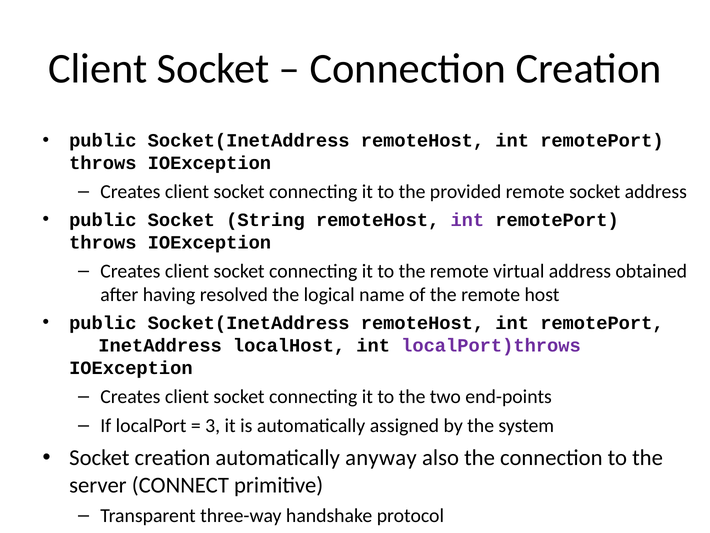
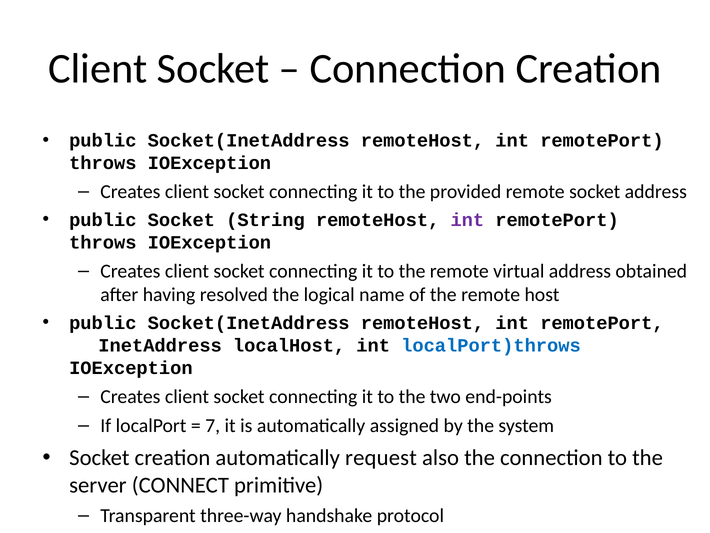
localPort)throws colour: purple -> blue (491, 345)
3: 3 -> 7 (213, 425)
anyway: anyway -> request (381, 457)
